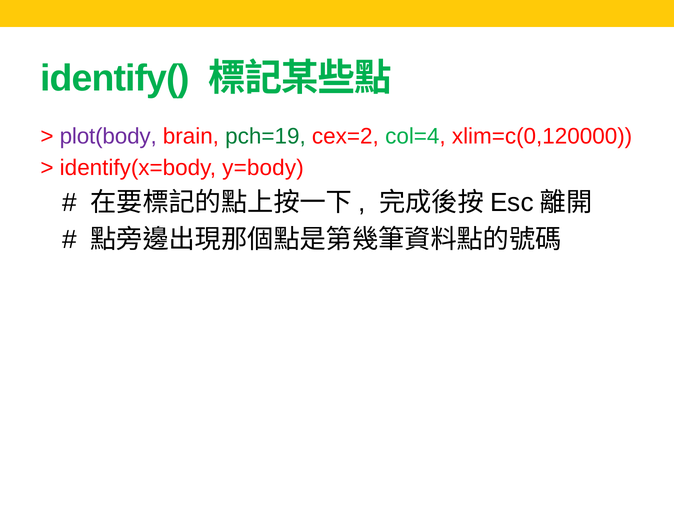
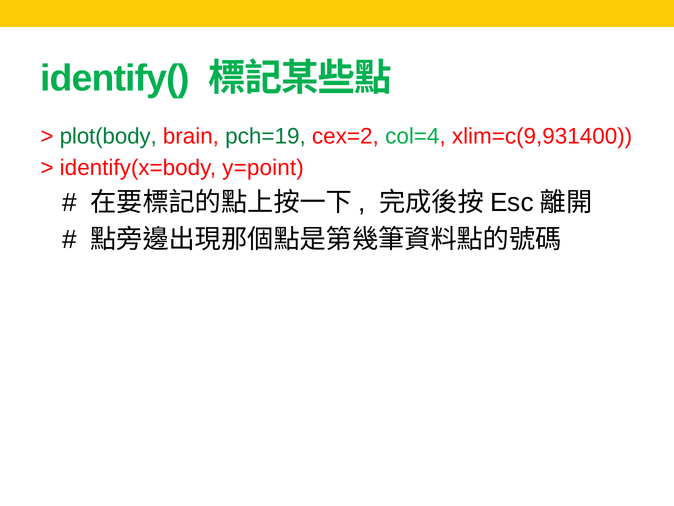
plot(body colour: purple -> green (108, 136)
xlim=c(0,120000: xlim=c(0,120000 -> xlim=c(9,931400 (542, 136)
y=body: y=body -> y=point (263, 168)
